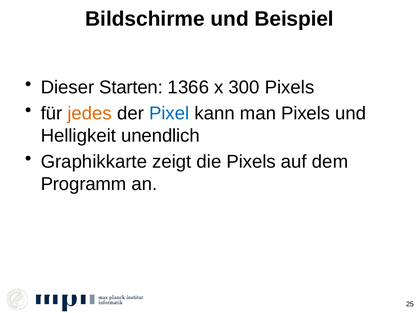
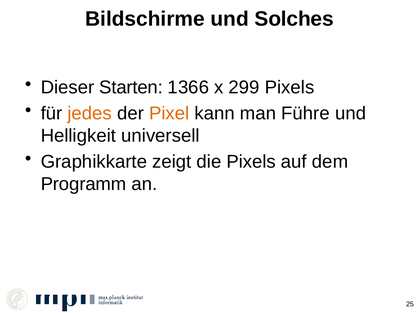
Beispiel: Beispiel -> Solches (294, 19)
300: 300 -> 299 (244, 88)
Pixel colour: blue -> orange (169, 114)
man Pixels: Pixels -> Führe (306, 114)
unendlich: unendlich -> universell (160, 136)
